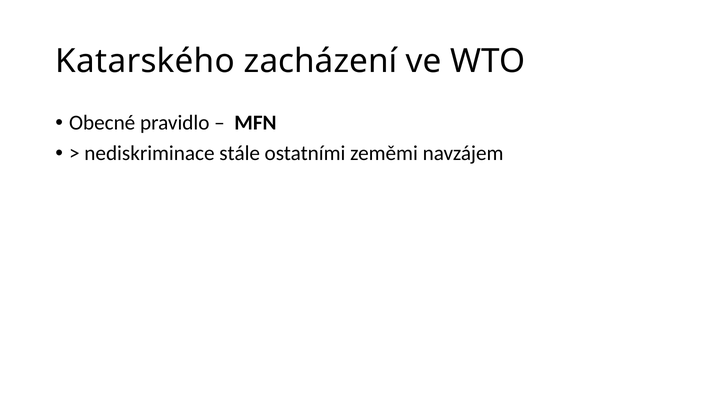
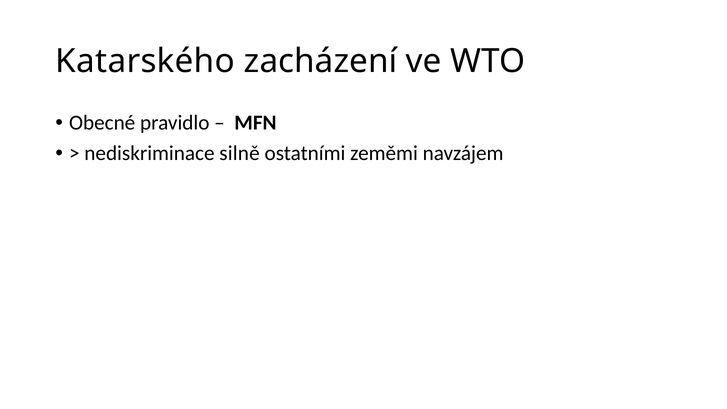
stále: stále -> silně (240, 153)
